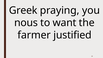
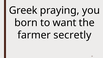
nous: nous -> born (26, 23)
justified: justified -> secretly (72, 35)
